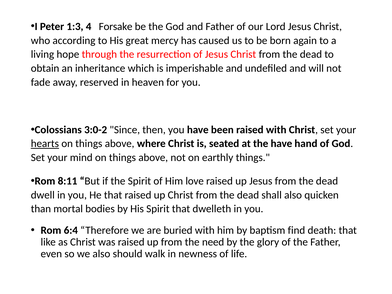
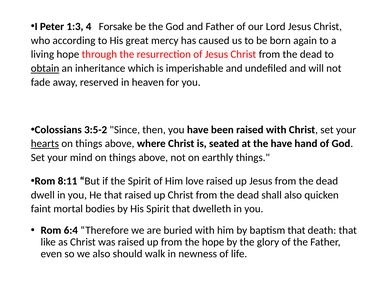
obtain underline: none -> present (45, 68)
3:0-2: 3:0-2 -> 3:5-2 (96, 130)
than: than -> faint (41, 209)
baptism find: find -> that (296, 230)
the need: need -> hope (213, 242)
